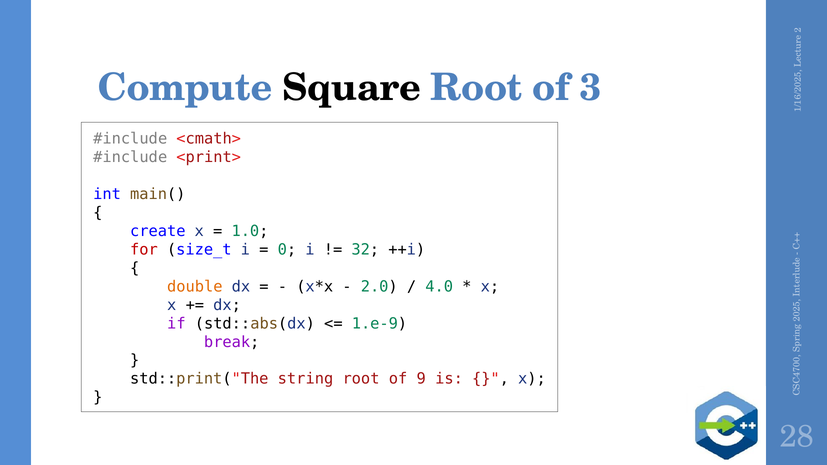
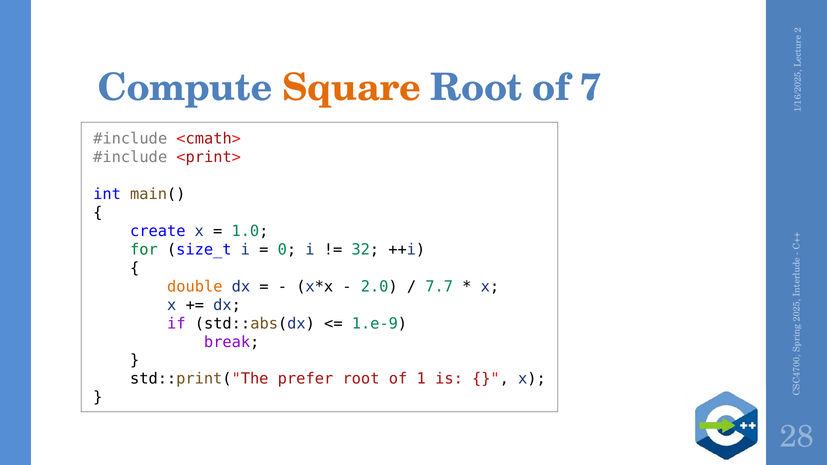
Square colour: black -> orange (352, 88)
of 3: 3 -> 7 (591, 88)
for colour: red -> green (144, 250)
4.0: 4.0 -> 7.7 (439, 287)
string: string -> prefer (305, 379)
of 9: 9 -> 1 (421, 379)
